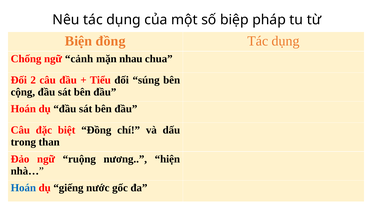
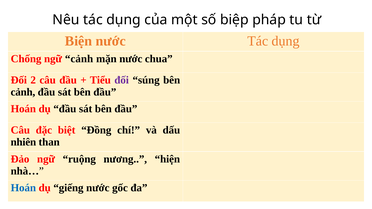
Biện đồng: đồng -> nước (111, 41)
mặn nhau: nhau -> nước (131, 59)
đối colour: black -> purple (122, 80)
cộng: cộng -> cảnh (23, 92)
trong: trong -> nhiên (23, 142)
